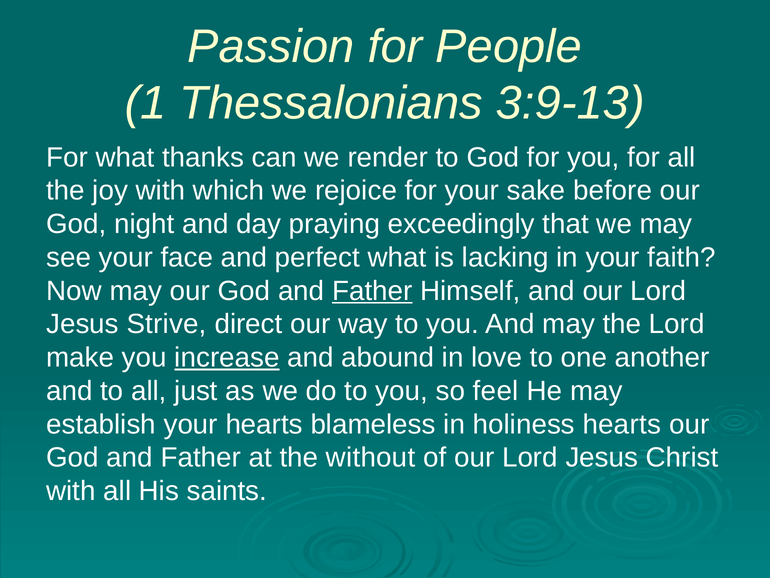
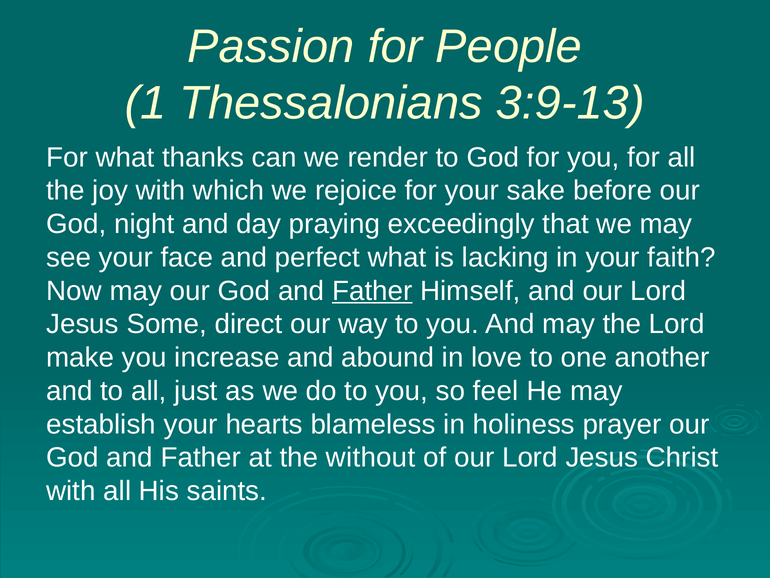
Strive: Strive -> Some (167, 324)
increase underline: present -> none (227, 357)
holiness hearts: hearts -> prayer (622, 424)
